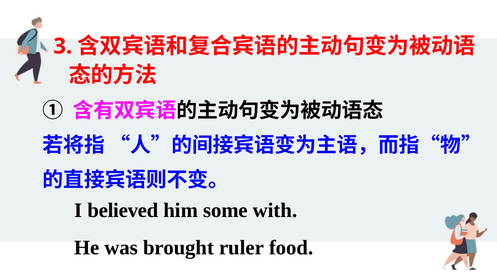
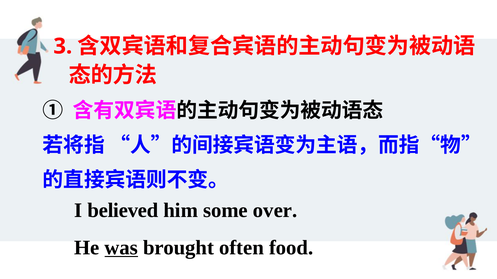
with: with -> over (275, 211)
was underline: none -> present (121, 248)
ruler: ruler -> often (241, 248)
